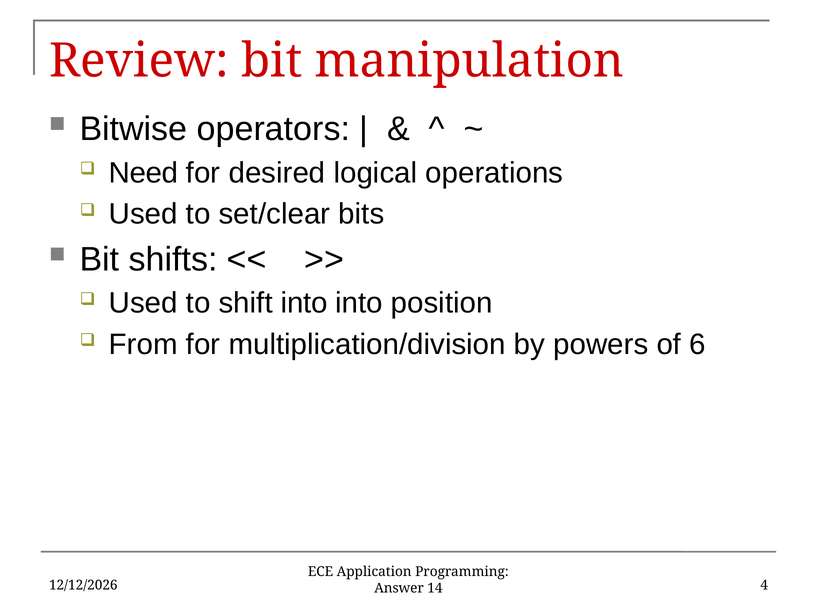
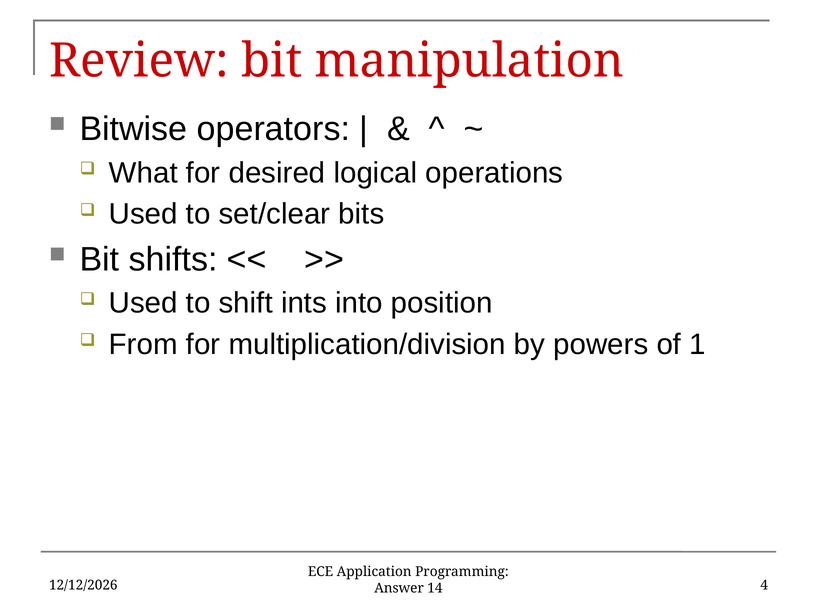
Need: Need -> What (143, 173)
shift into: into -> ints (304, 303)
6: 6 -> 1 (698, 344)
